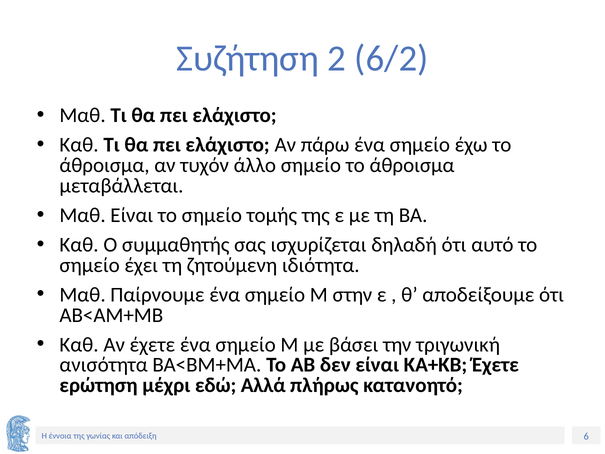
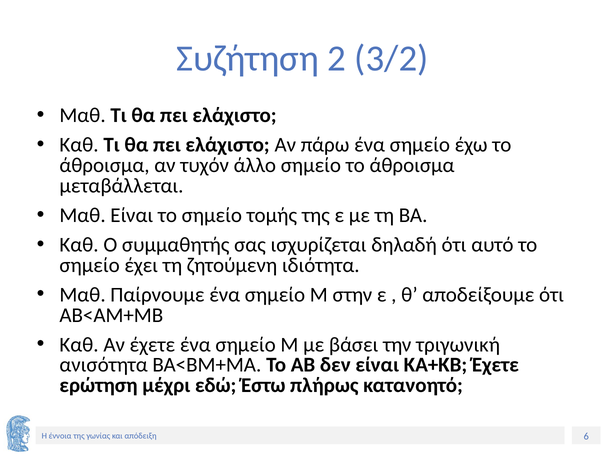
6/2: 6/2 -> 3/2 (392, 59)
Αλλά: Αλλά -> Έστω (263, 385)
